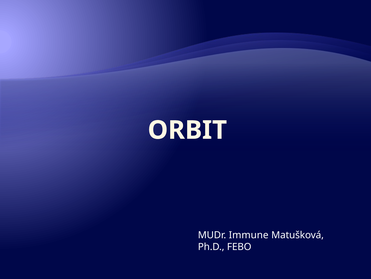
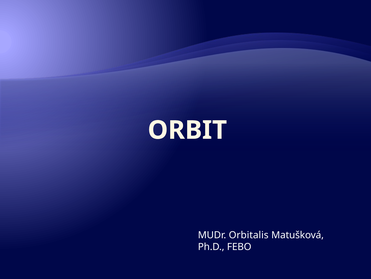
Immune: Immune -> Orbitalis (249, 234)
